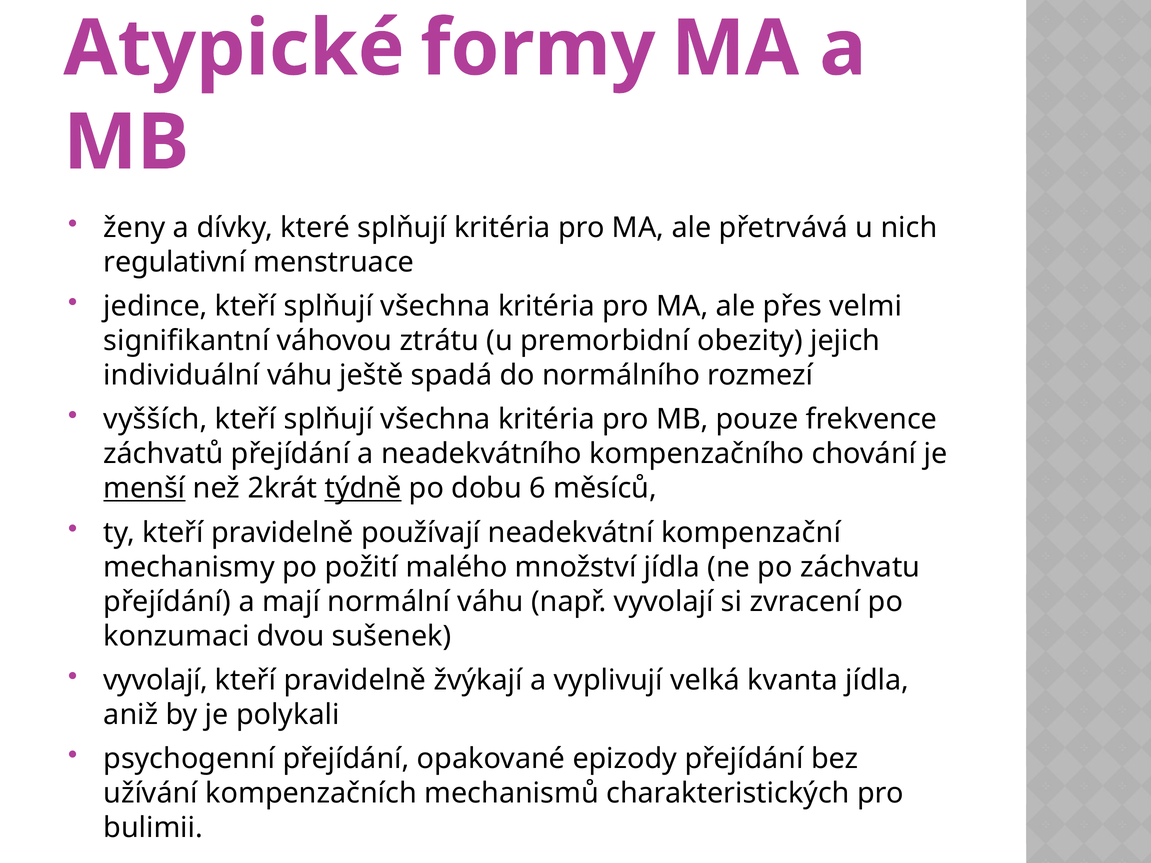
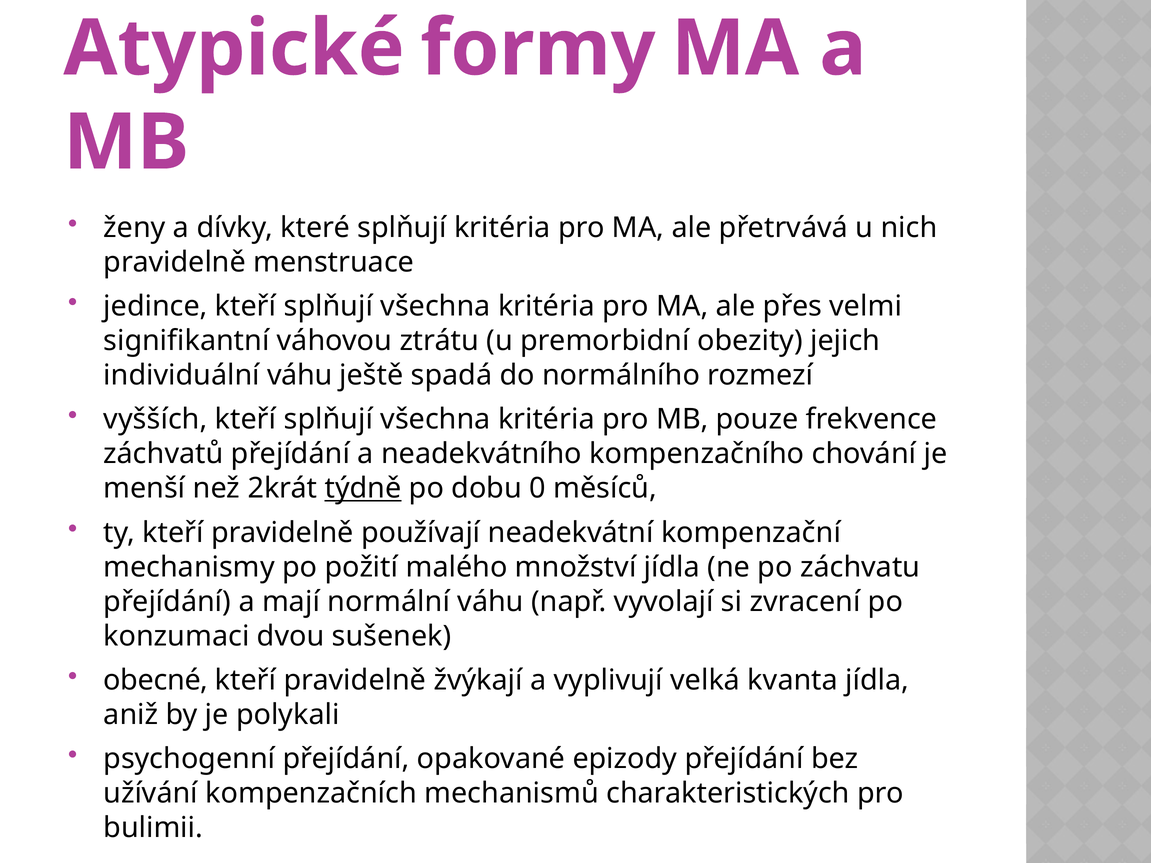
regulativní: regulativní -> pravidelně (175, 262)
menší underline: present -> none (144, 489)
6: 6 -> 0 (538, 489)
vyvolají: vyvolají -> obecné (156, 680)
